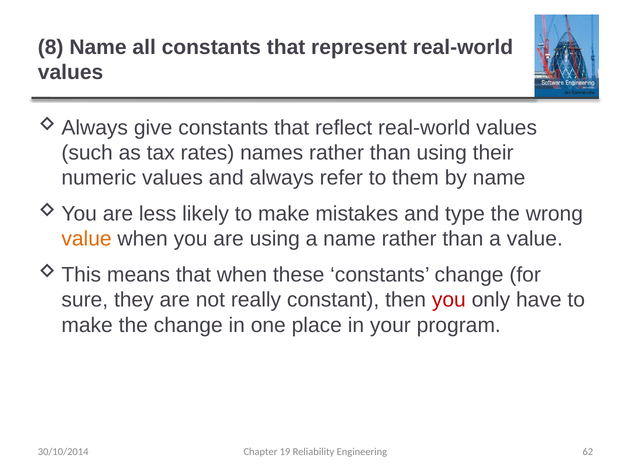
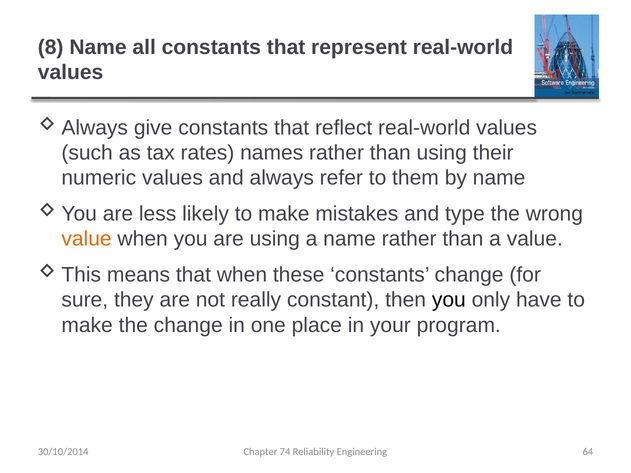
you colour: red -> black (449, 300)
19: 19 -> 74 (285, 452)
62: 62 -> 64 (588, 452)
